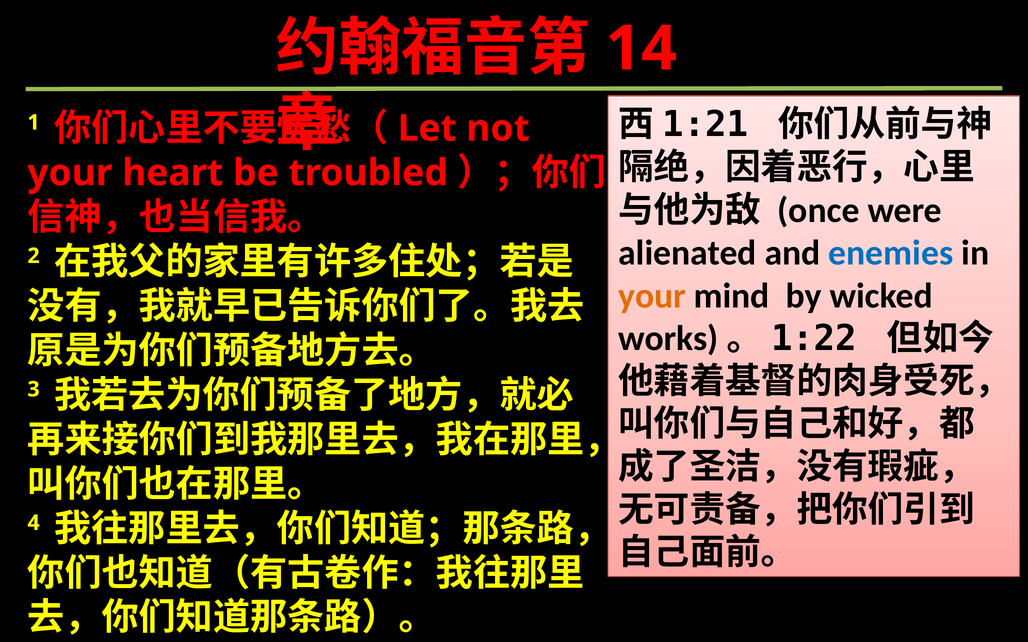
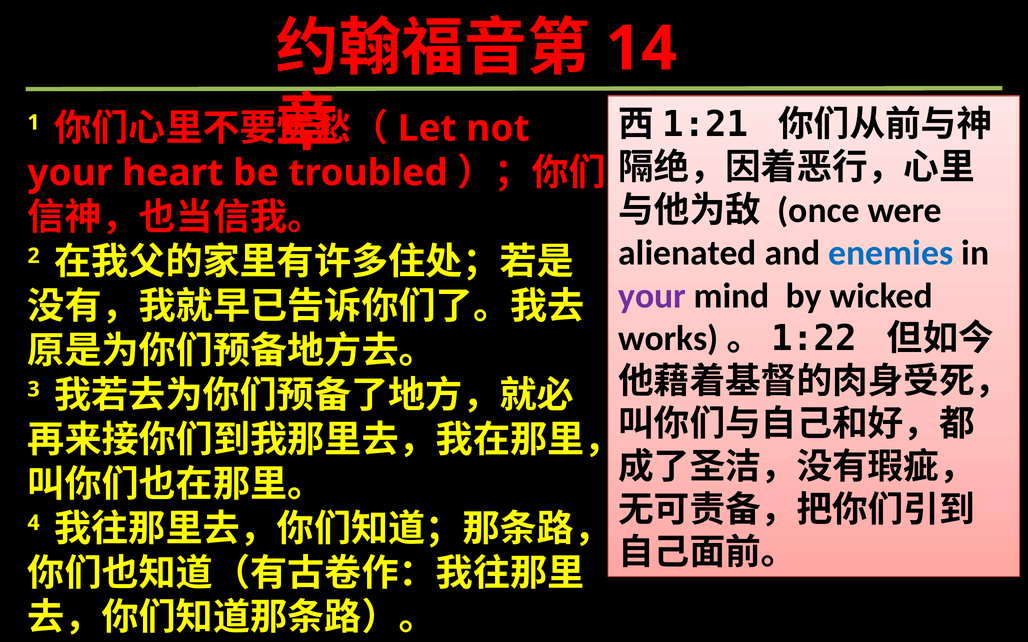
your colour: orange -> purple (652, 296)
